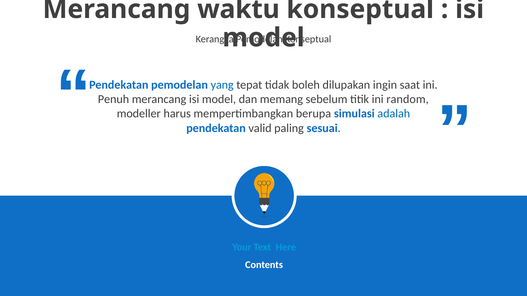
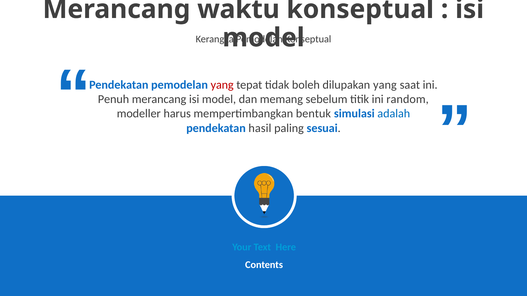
yang colour: blue -> red (222, 85)
dilupakan ingin: ingin -> yang (385, 85)
berupa: berupa -> bentuk (313, 114)
valid: valid -> hasil (260, 128)
